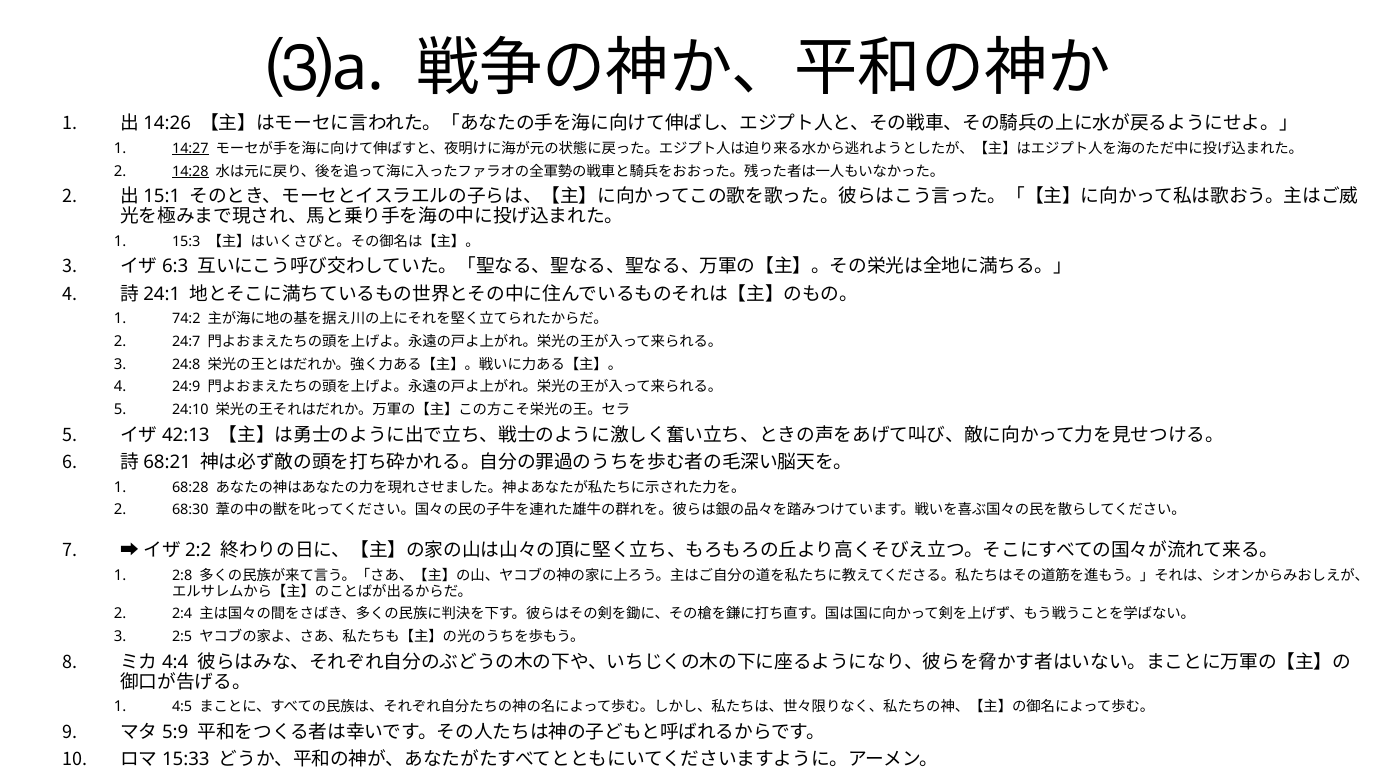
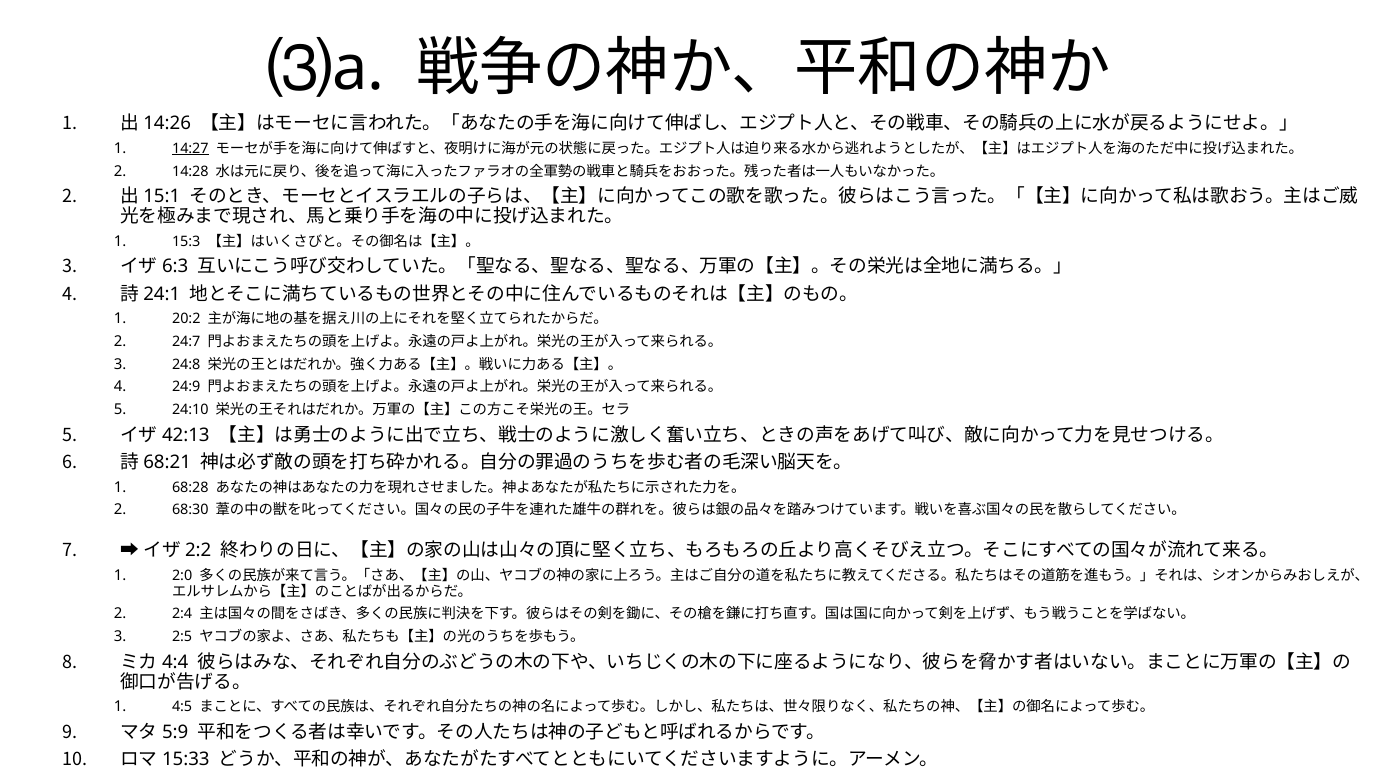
14:28 underline: present -> none (190, 171)
74:2: 74:2 -> 20:2 (186, 319)
2:8: 2:8 -> 2:0 (182, 576)
